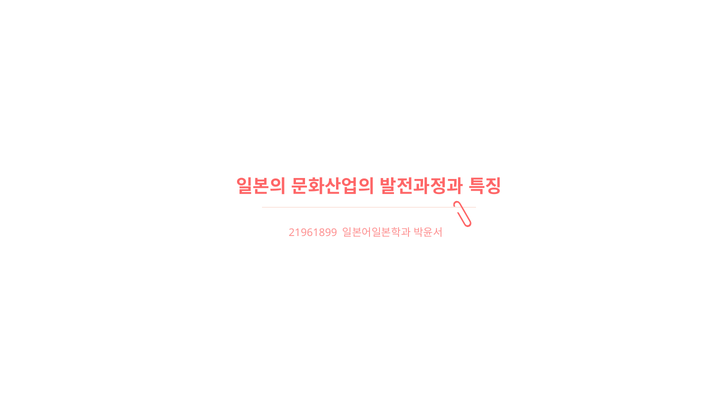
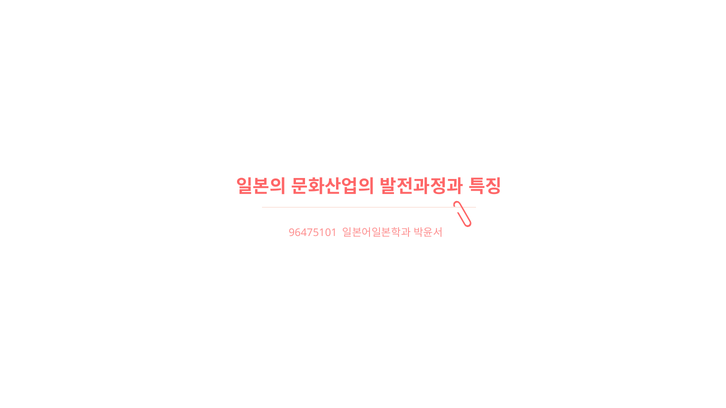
21961899: 21961899 -> 96475101 (313, 233)
